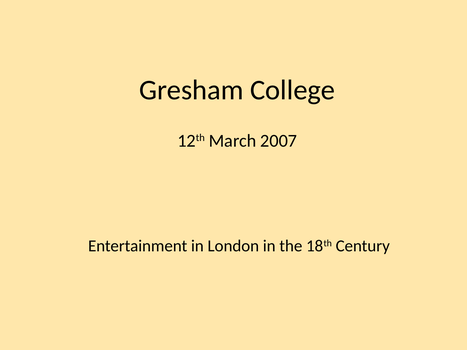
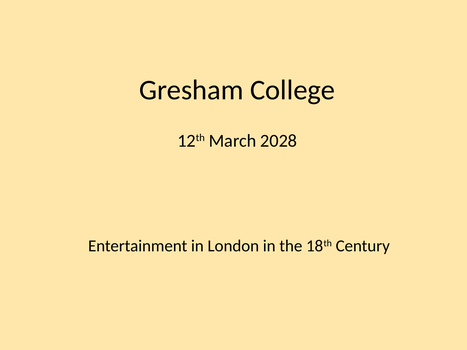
2007: 2007 -> 2028 (279, 141)
